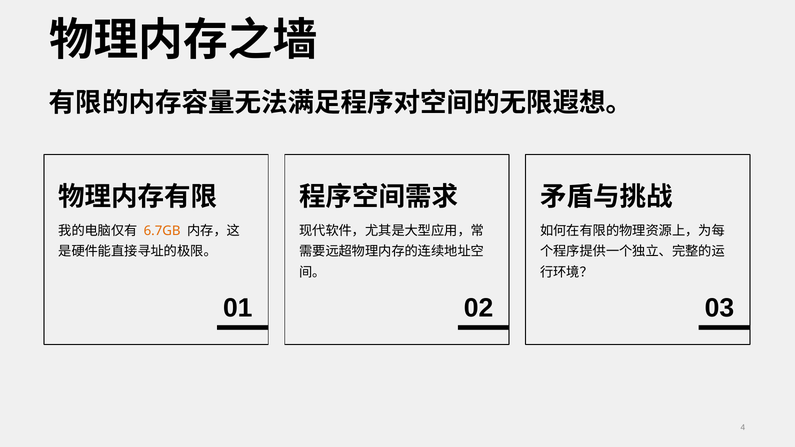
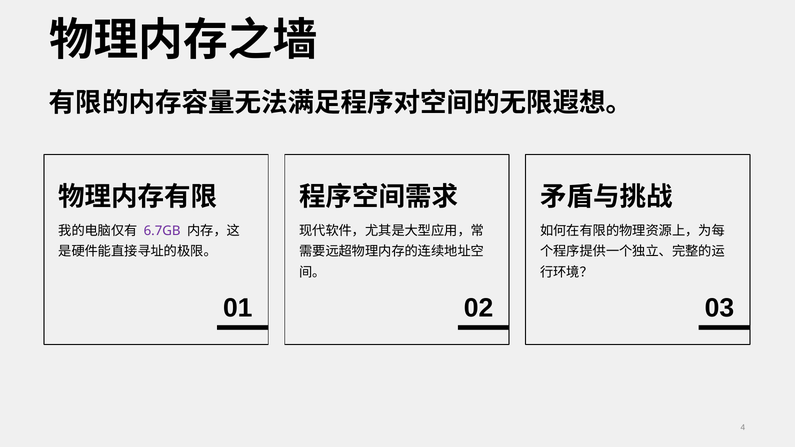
6.7GB colour: orange -> purple (162, 231)
